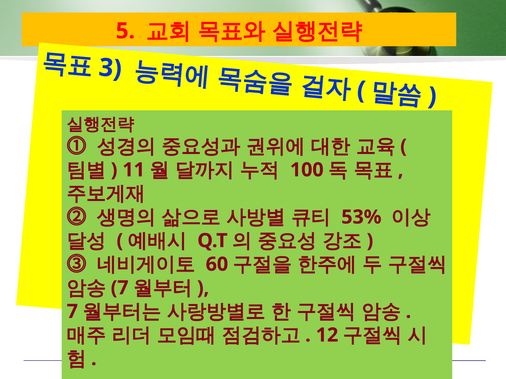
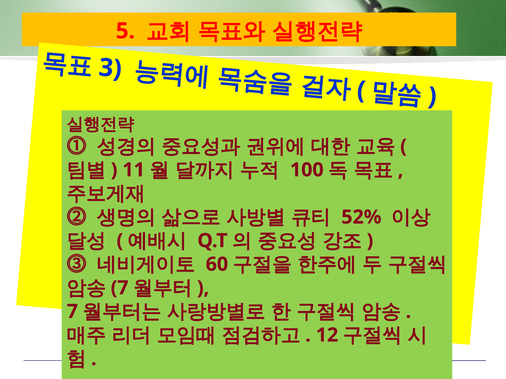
53%: 53% -> 52% (361, 217)
